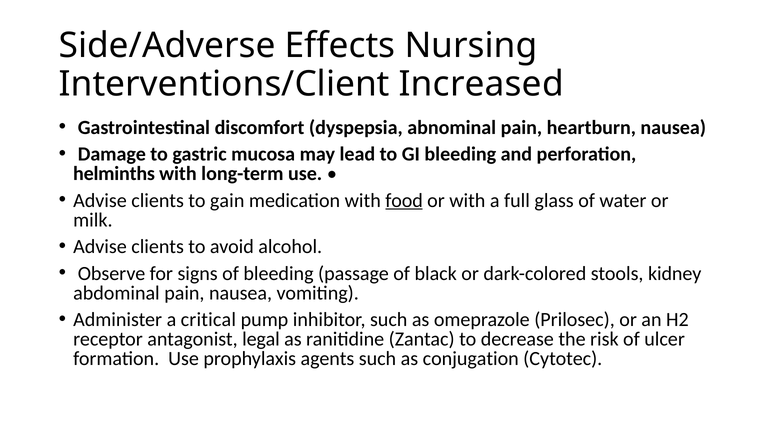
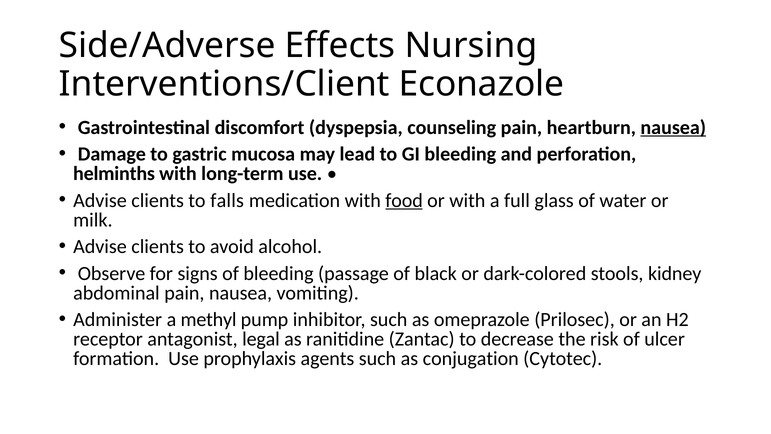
Increased: Increased -> Econazole (481, 84)
abnominal: abnominal -> counseling (452, 127)
nausea underline: none -> present (673, 127)
gain: gain -> falls (227, 200)
critical: critical -> methyl (209, 319)
